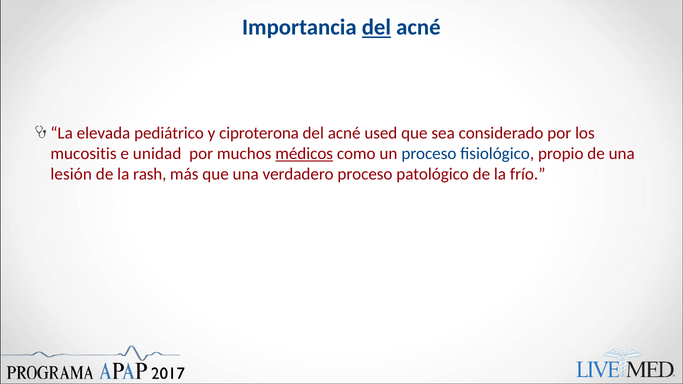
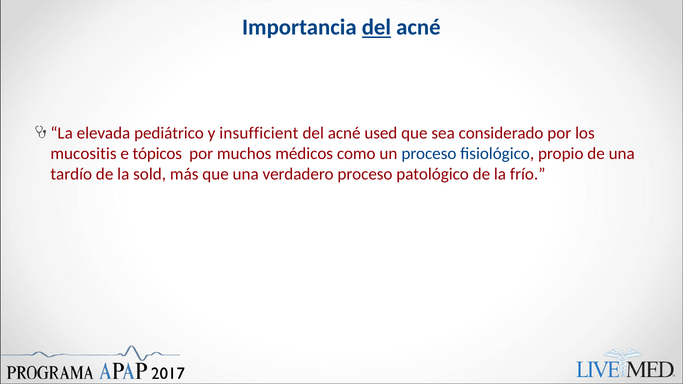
ciproterona: ciproterona -> insufficient (259, 133)
unidad: unidad -> tópicos (157, 154)
médicos underline: present -> none (304, 154)
lesión: lesión -> tardío (71, 174)
rash: rash -> sold (150, 174)
